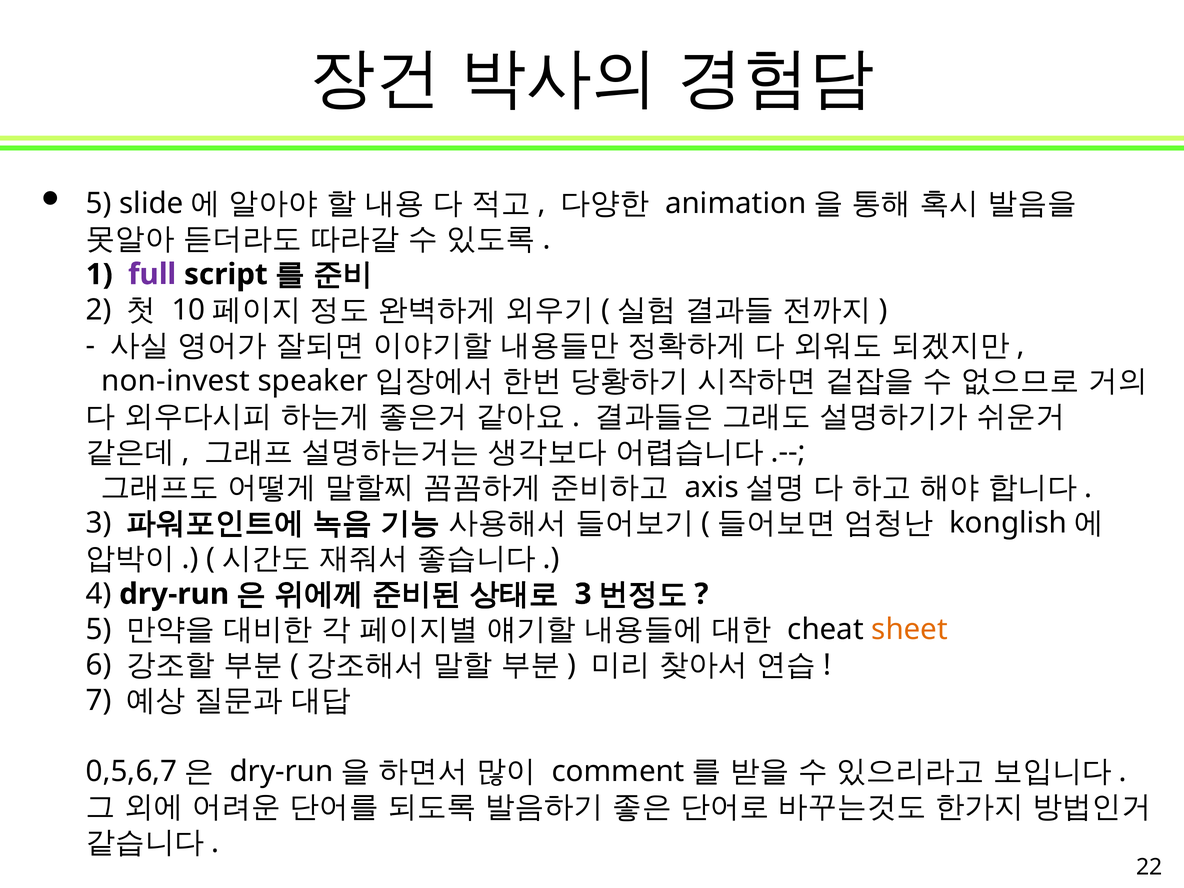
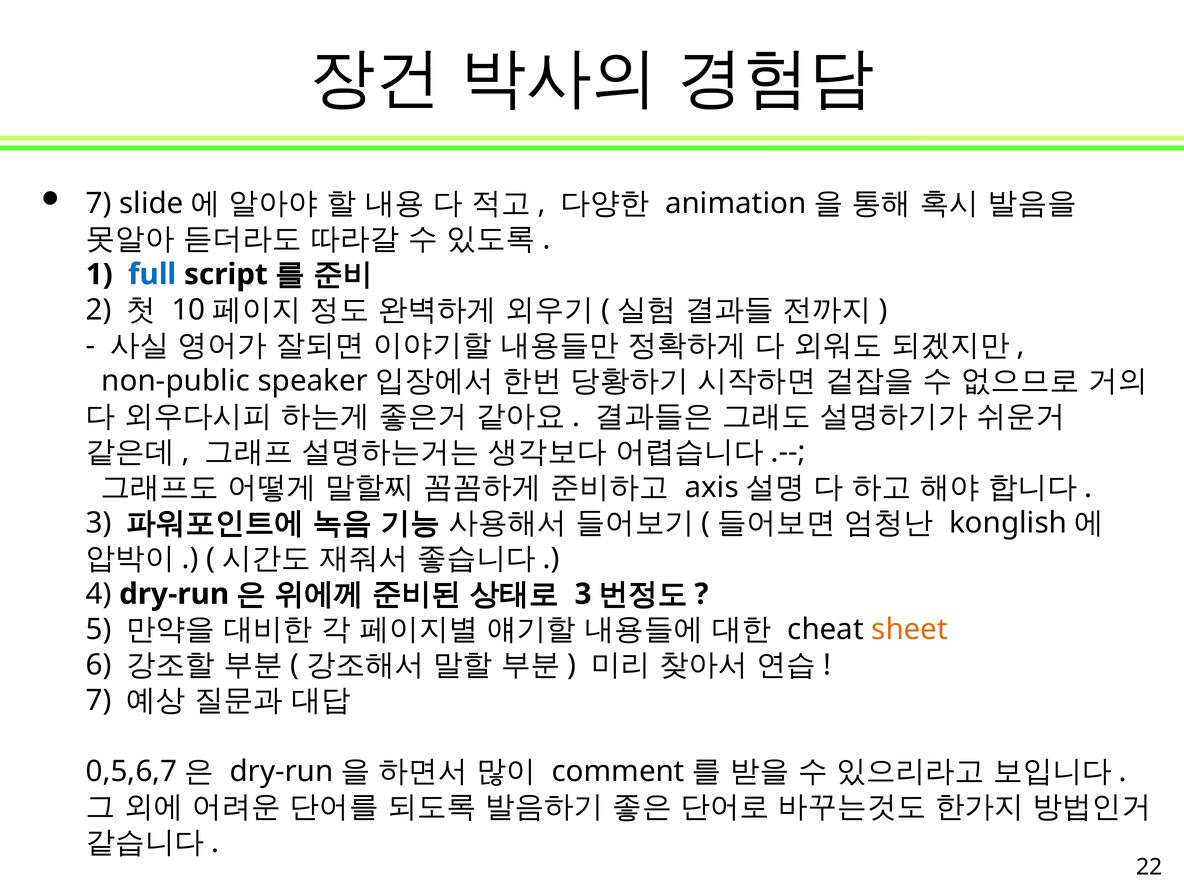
5: 5 -> 7 (99, 203)
full colour: purple -> blue (152, 274)
non-invest: non-invest -> non-public (176, 381)
